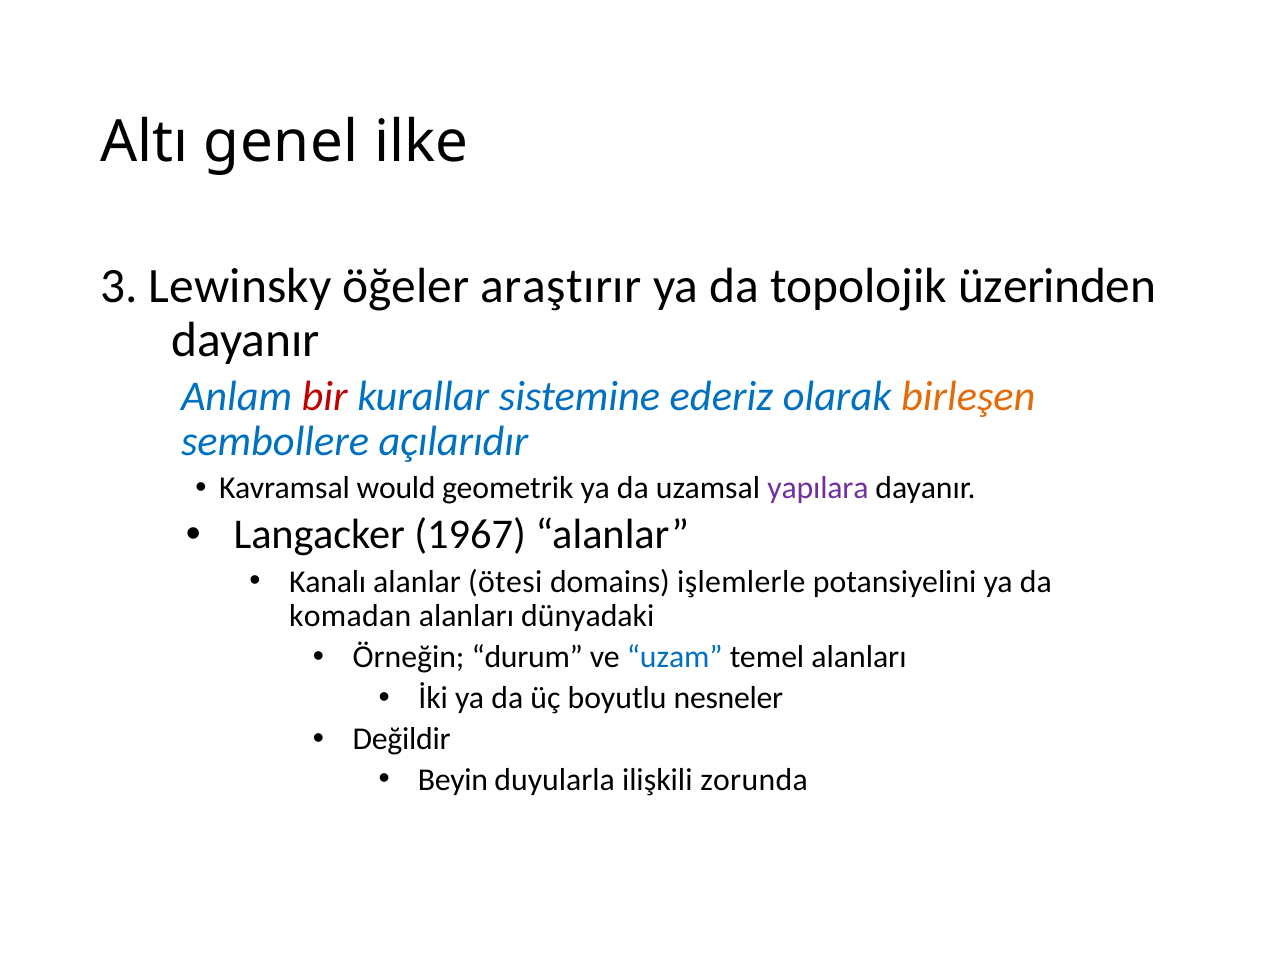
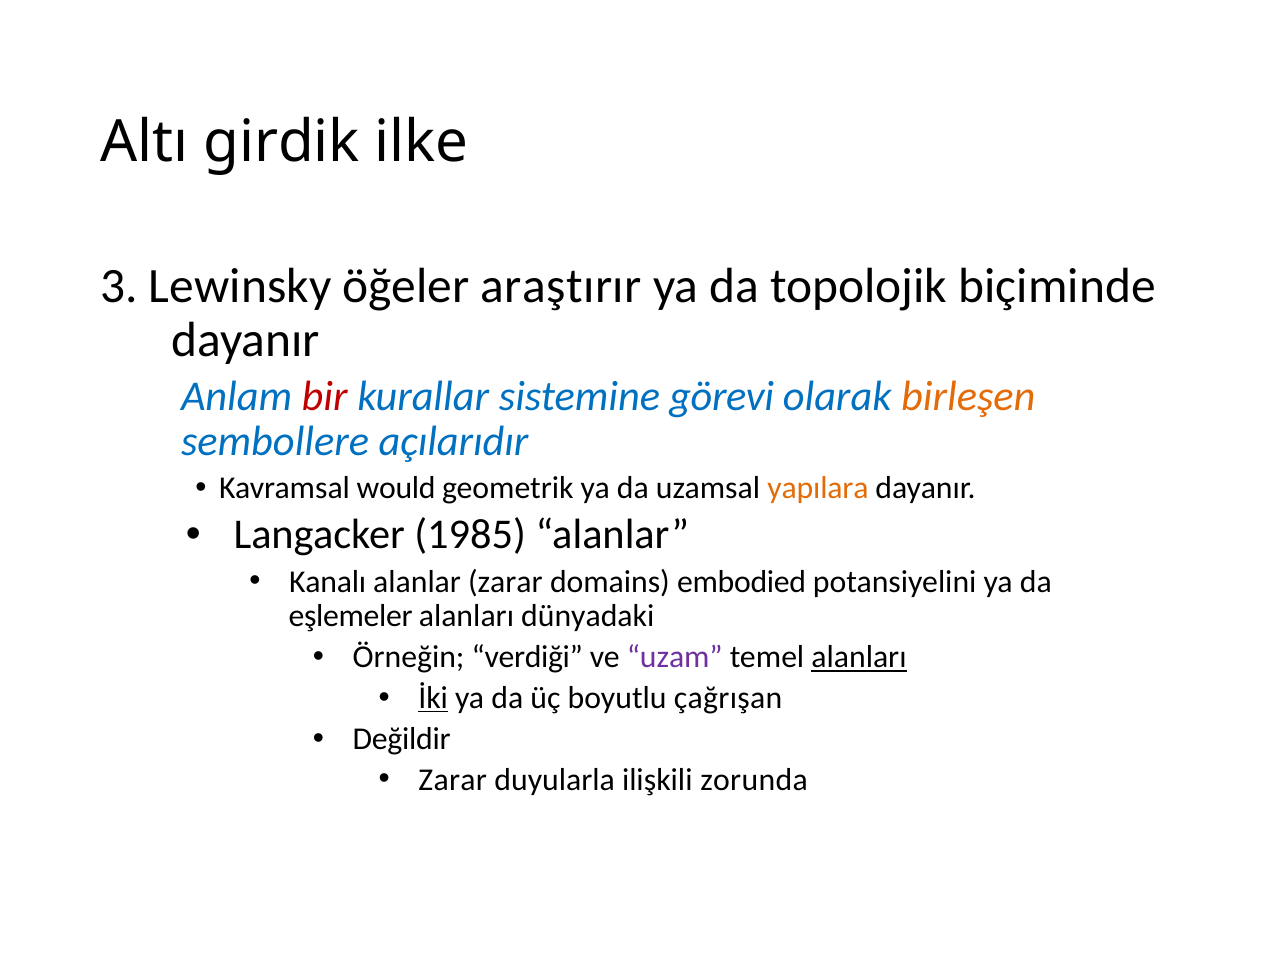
genel: genel -> girdik (282, 143)
üzerinden: üzerinden -> biçiminde (1057, 287)
ederiz: ederiz -> görevi (722, 396)
yapılara colour: purple -> orange (818, 489)
1967: 1967 -> 1985 (470, 535)
alanlar ötesi: ötesi -> zarar (505, 582)
işlemlerle: işlemlerle -> embodied (742, 582)
komadan: komadan -> eşlemeler (351, 616)
durum: durum -> verdiği (527, 657)
uzam colour: blue -> purple (675, 657)
alanları underline: none -> present (859, 657)
İki underline: none -> present (433, 698)
nesneler: nesneler -> çağrışan (728, 698)
Beyin: Beyin -> Zarar (453, 780)
